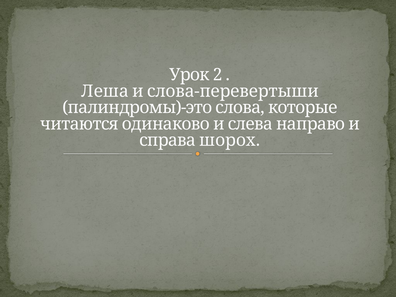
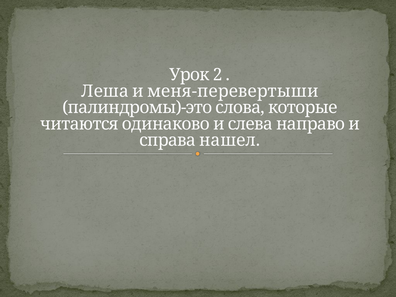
слова-перевертыши: слова-перевертыши -> меня-перевертыши (233, 91)
шорох: шорох -> нашел (230, 140)
